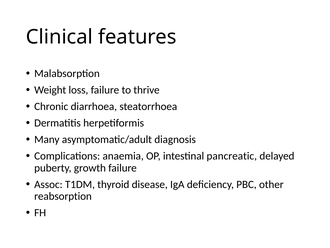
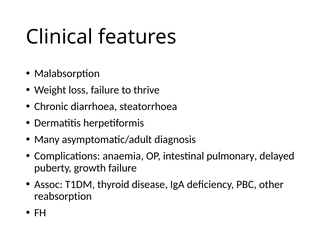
pancreatic: pancreatic -> pulmonary (232, 156)
